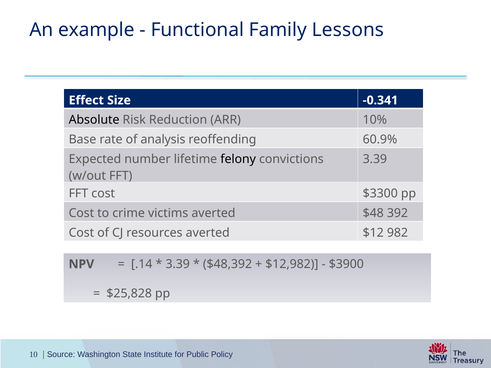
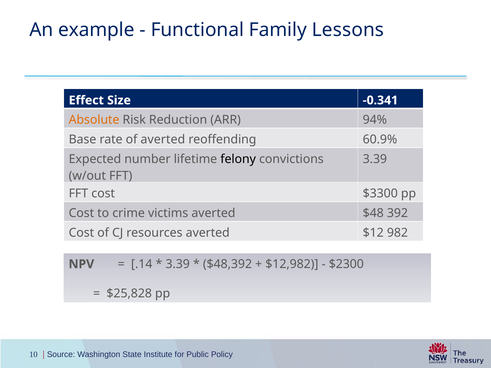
Absolute colour: black -> orange (94, 120)
10%: 10% -> 94% (375, 120)
of analysis: analysis -> averted (163, 140)
$3900: $3900 -> $2300 (346, 264)
